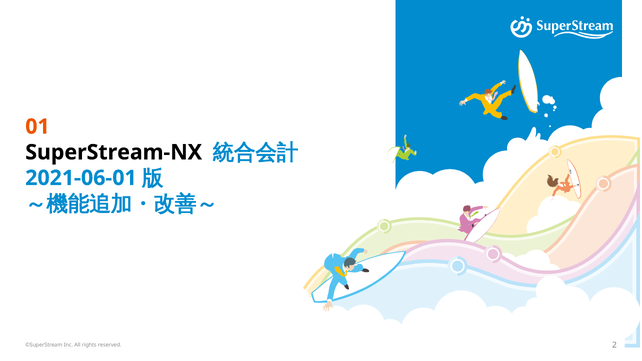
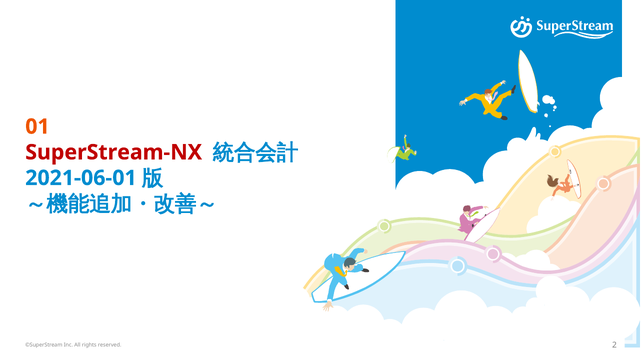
SuperStream-NX colour: black -> red (114, 152)
